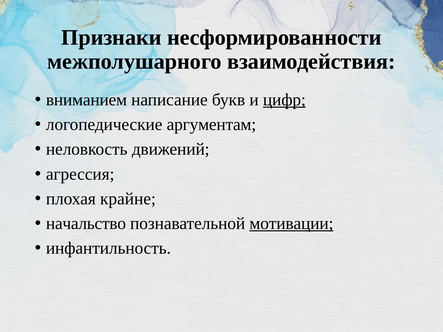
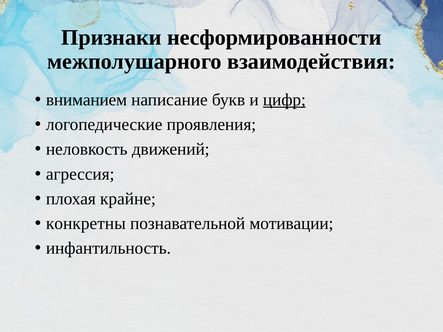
аргументам: аргументам -> проявления (211, 125)
начальство: начальство -> конкретны (86, 224)
мотивации underline: present -> none (291, 224)
